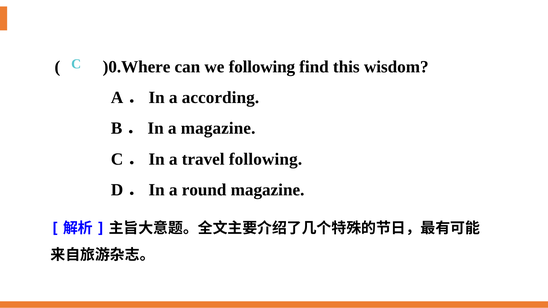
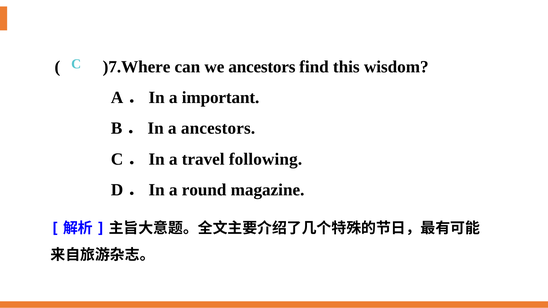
)0.Where: )0.Where -> )7.Where (137, 67)
we following: following -> ancestors (262, 67)
according: according -> important (221, 98)
a magazine: magazine -> ancestors (218, 128)
